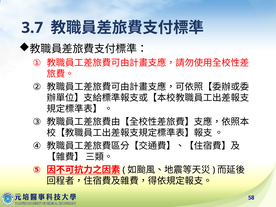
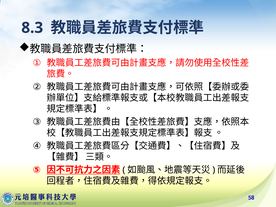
3.7: 3.7 -> 8.3 (32, 28)
